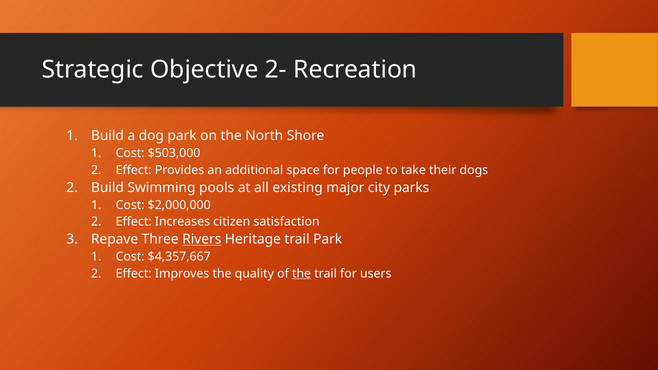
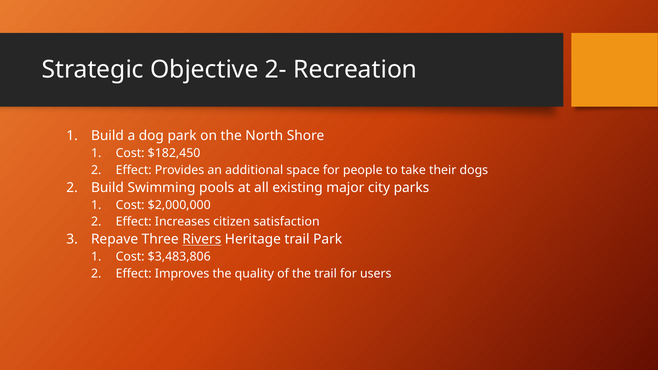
$503,000: $503,000 -> $182,450 (174, 153)
$4,357,667: $4,357,667 -> $3,483,806 (179, 257)
the underline: present -> none (302, 274)
